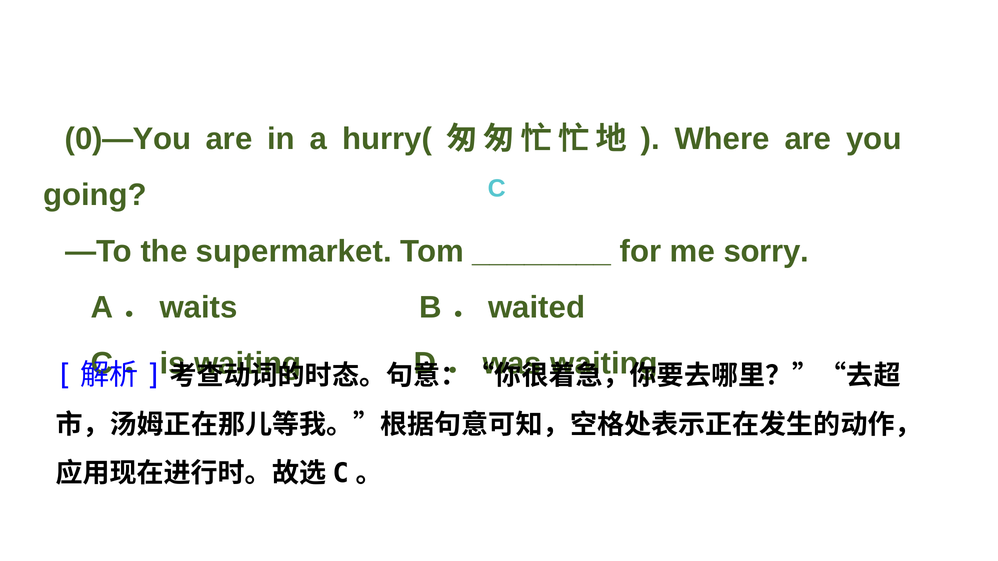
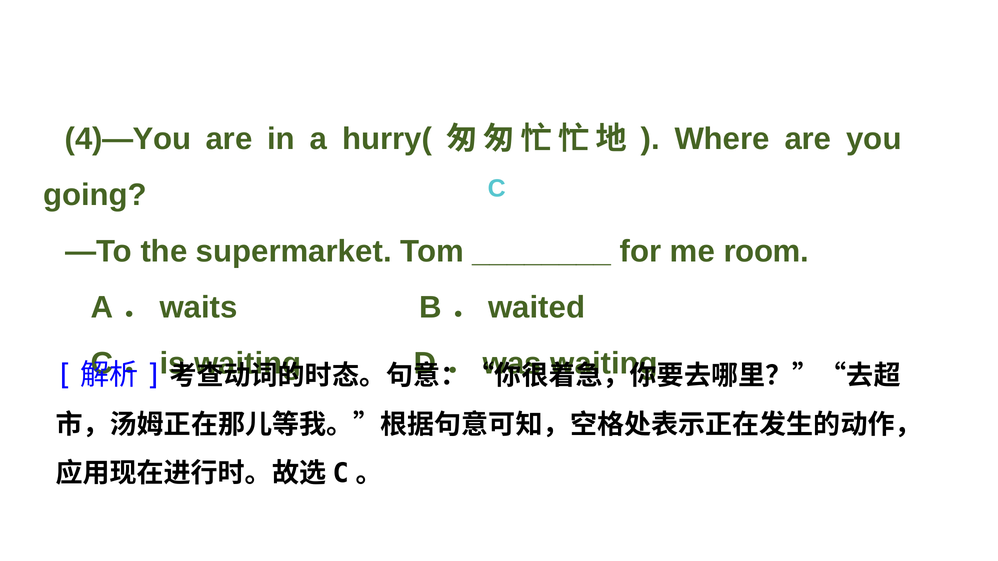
0)—You: 0)—You -> 4)—You (128, 139)
sorry: sorry -> room (766, 251)
